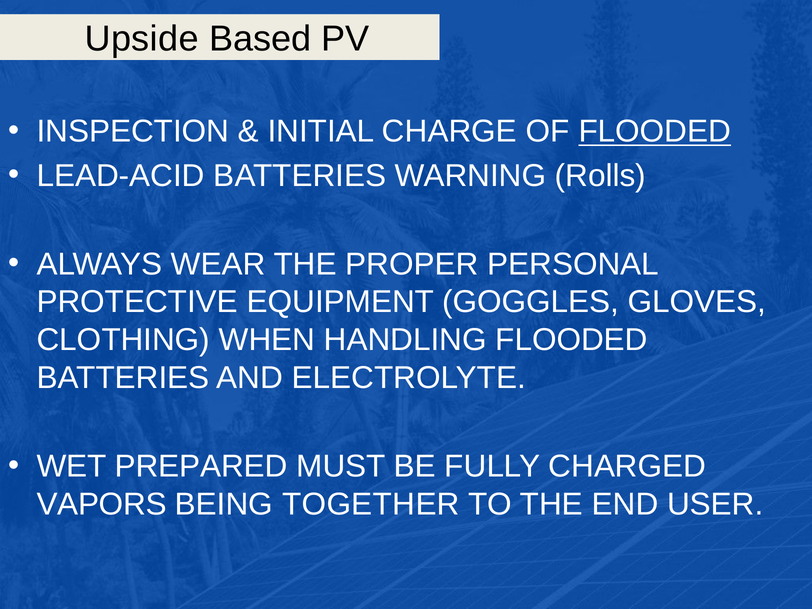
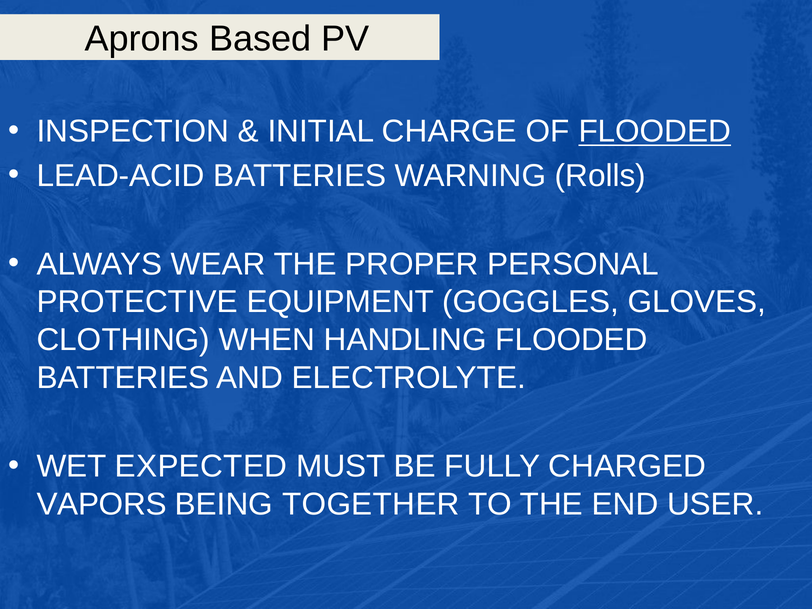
Upside: Upside -> Aprons (142, 39)
PREPARED: PREPARED -> EXPECTED (201, 466)
